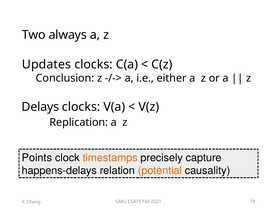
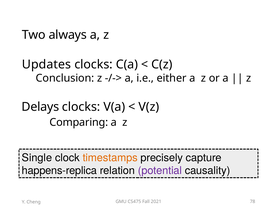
Replication: Replication -> Comparing (79, 122)
Points: Points -> Single (37, 157)
happens-delays: happens-delays -> happens-replica (59, 170)
potential colour: orange -> purple (160, 170)
